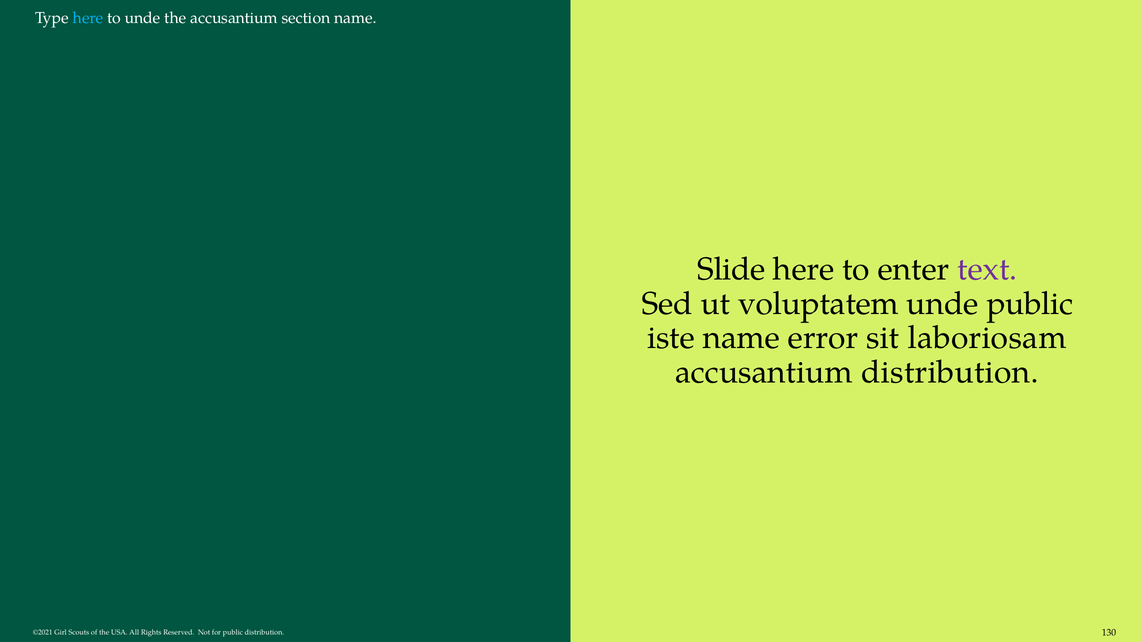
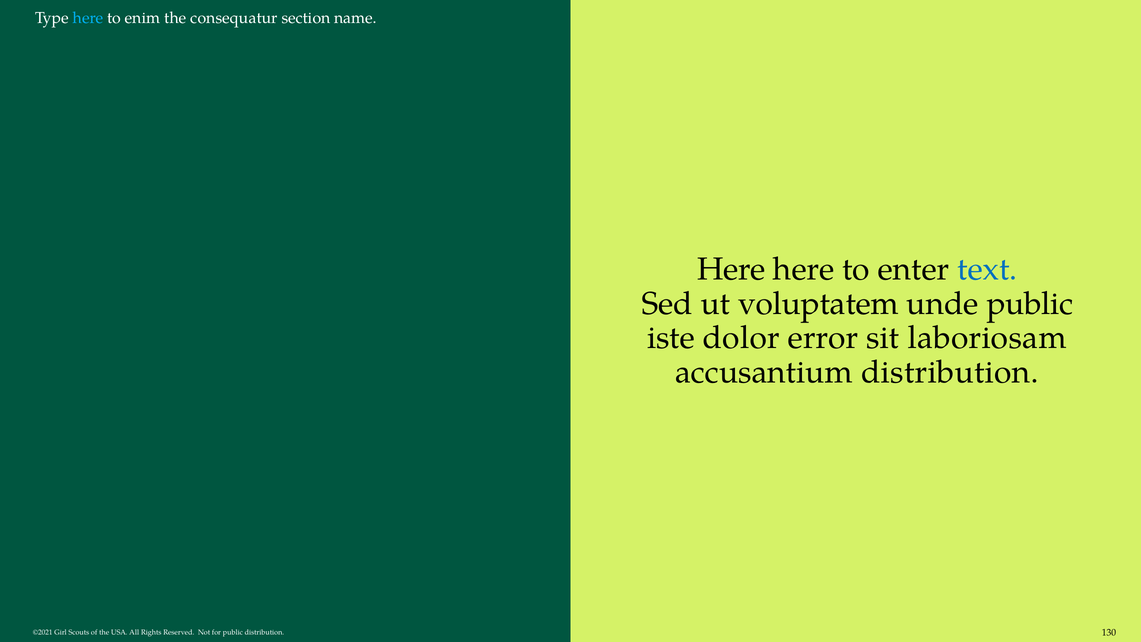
to unde: unde -> enim (143, 18)
the accusantium: accusantium -> consequatur (234, 18)
Slide: Slide -> Here (731, 269)
text colour: purple -> blue (987, 269)
iste name: name -> dolor (741, 338)
